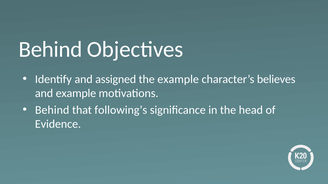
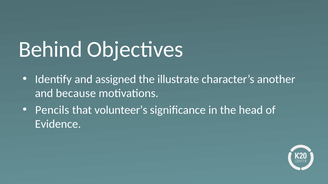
the example: example -> illustrate (178, 79)
believes: believes -> another (276, 79)
and example: example -> because (76, 94)
Behind: Behind -> Pencils (52, 110)
following’s: following’s -> volunteer’s (121, 110)
